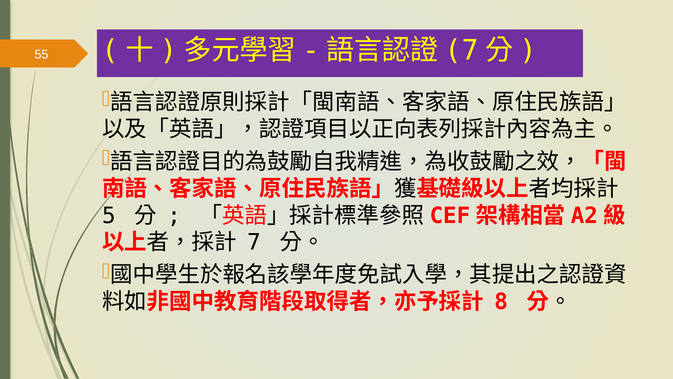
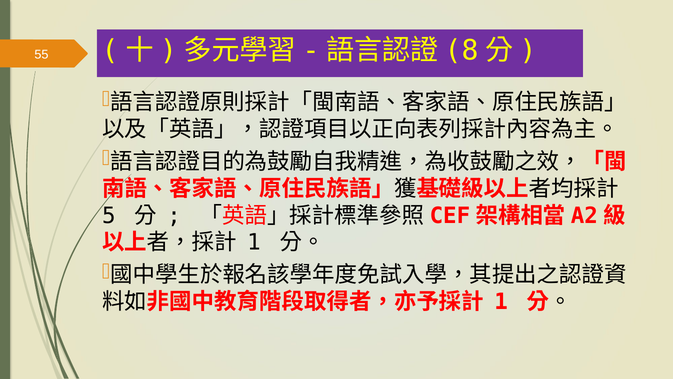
7: 7 -> 8 (462, 51)
7: 7 -> 1 (254, 242)
8: 8 -> 1 (501, 301)
